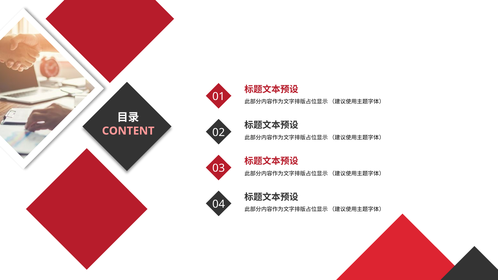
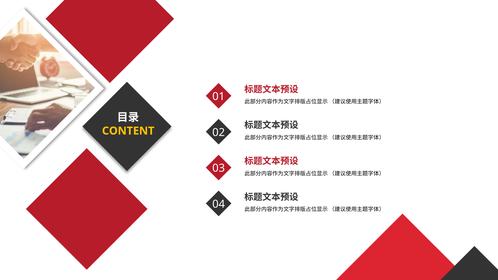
CONTENT colour: pink -> yellow (128, 131)
